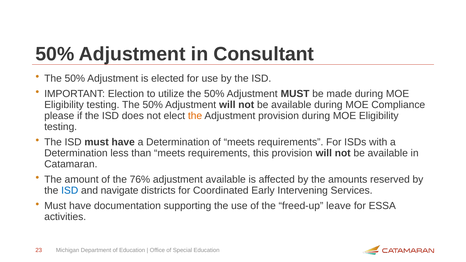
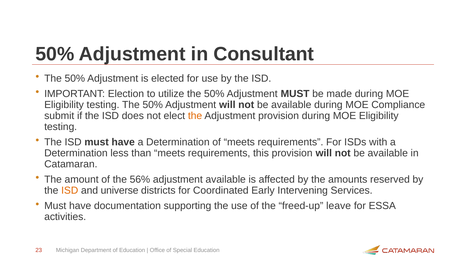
please: please -> submit (59, 116)
76%: 76% -> 56% (140, 180)
ISD colour: blue -> orange (70, 191)
navigate: navigate -> universe (120, 191)
